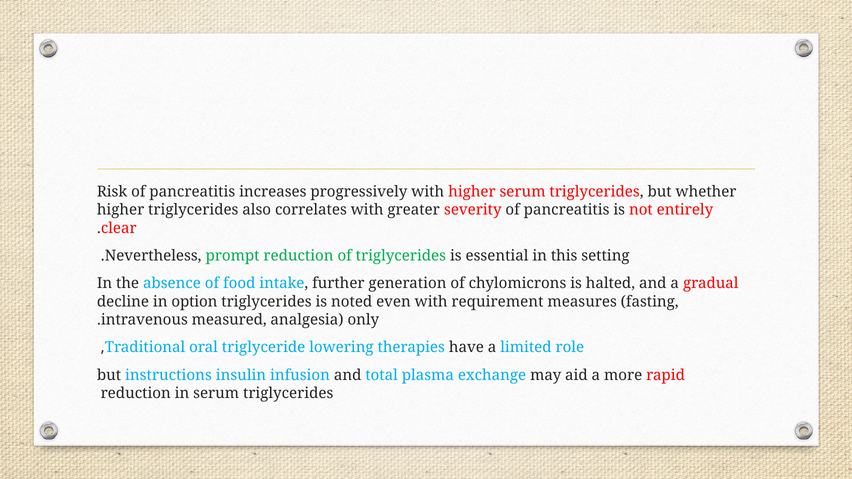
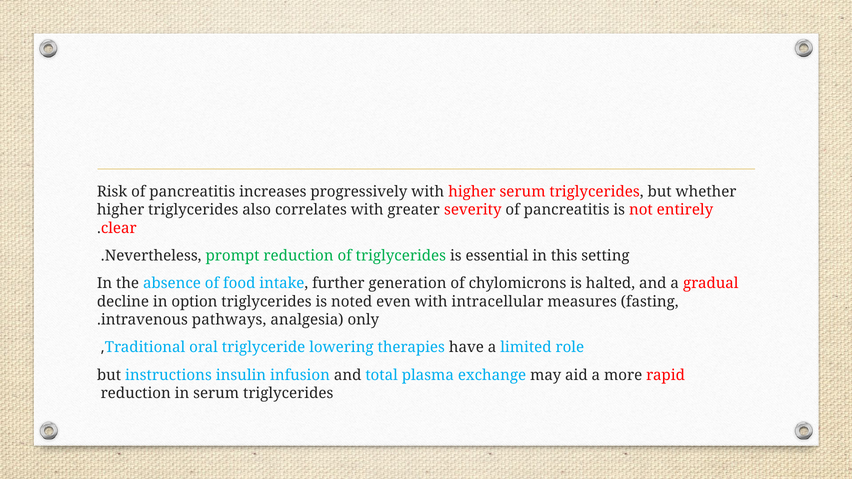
requirement: requirement -> intracellular (497, 302)
measured: measured -> pathways (229, 320)
